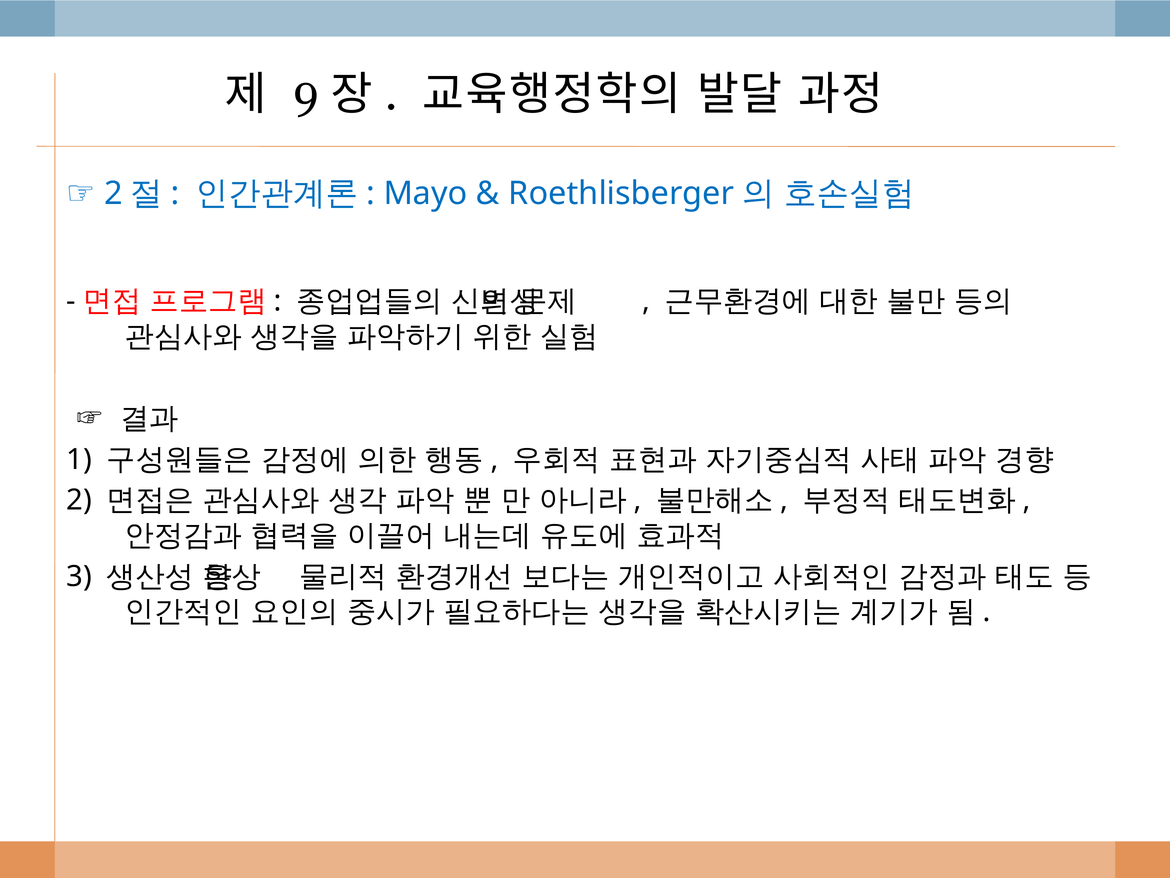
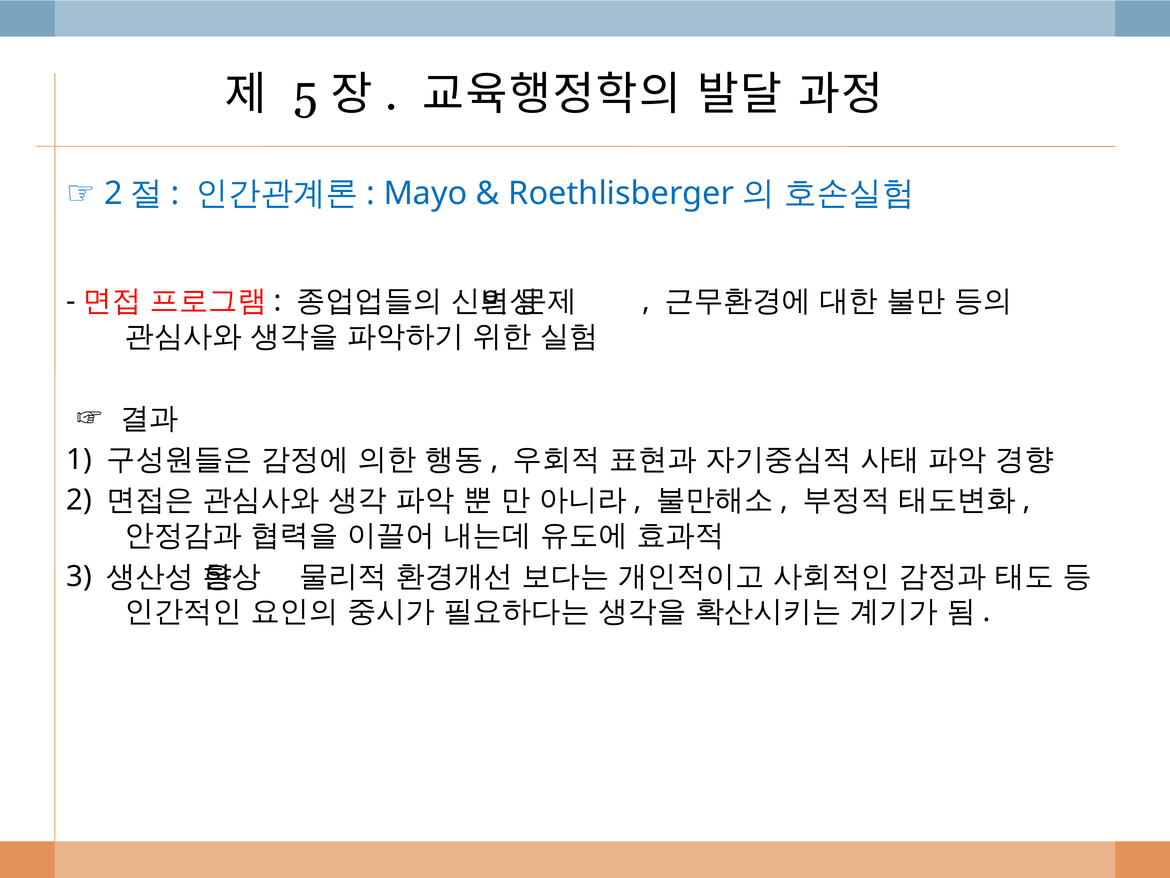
9: 9 -> 5 (306, 95)
